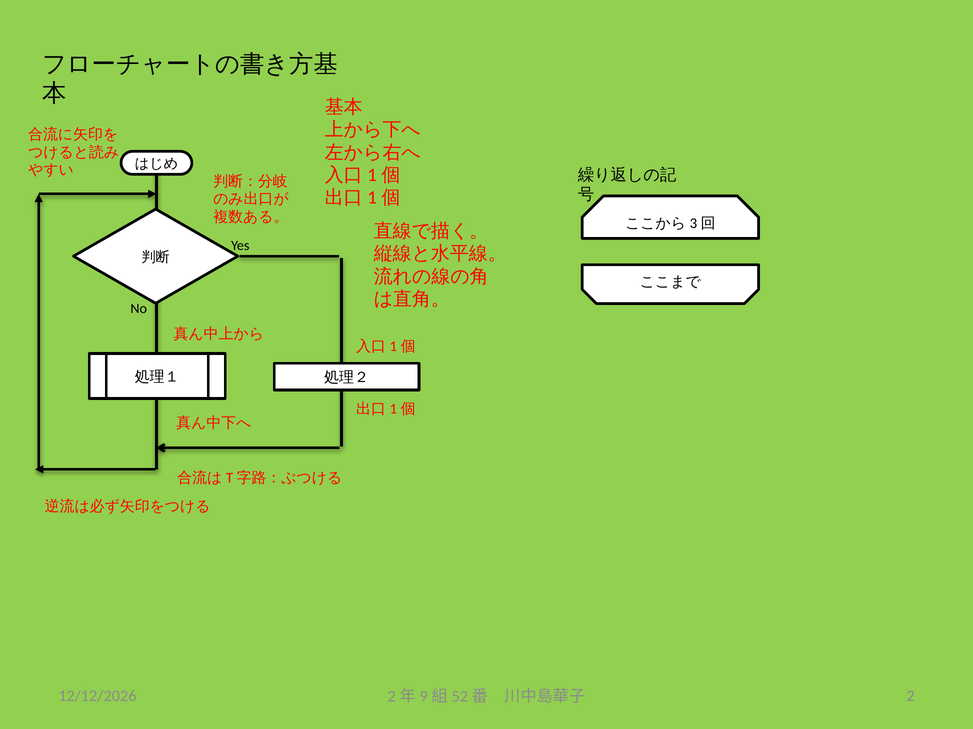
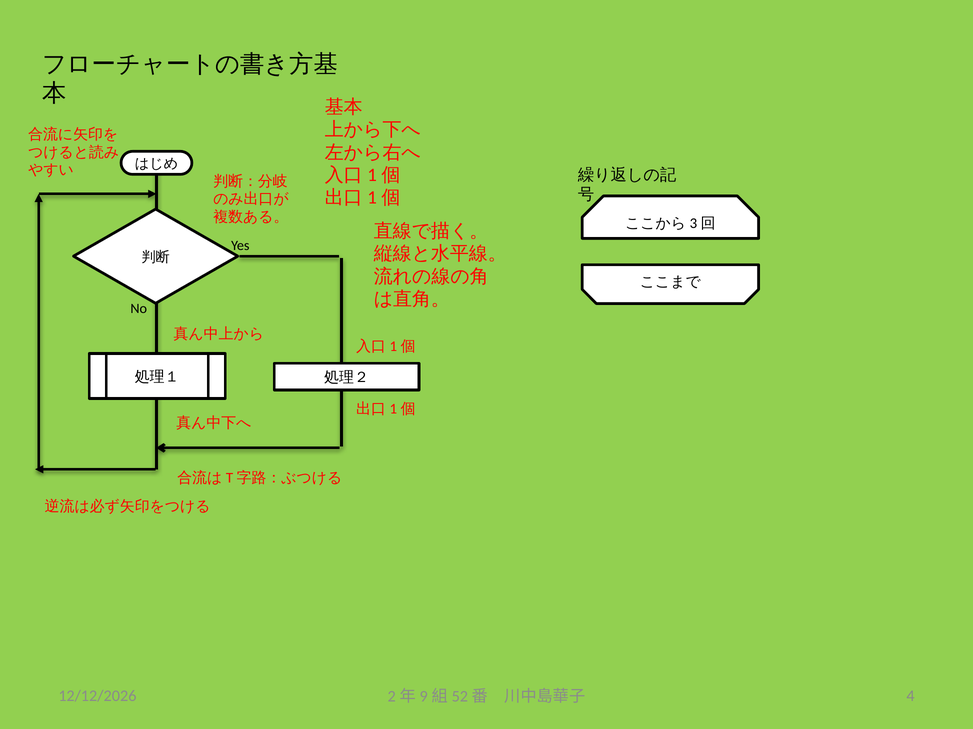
2: 2 -> 4 (911, 697)
